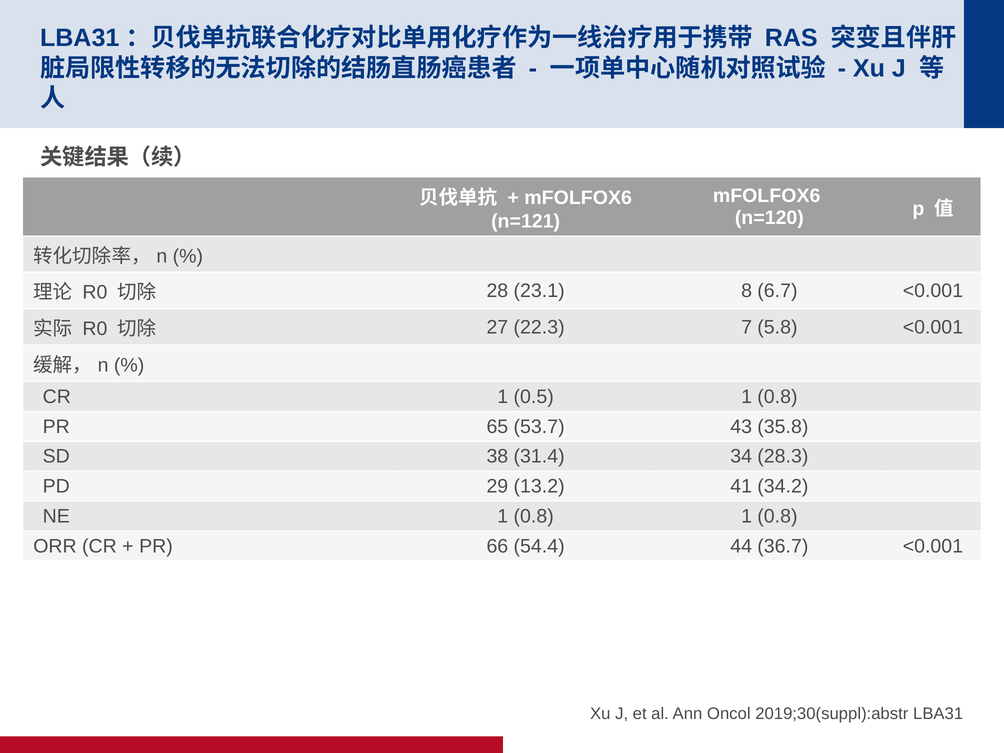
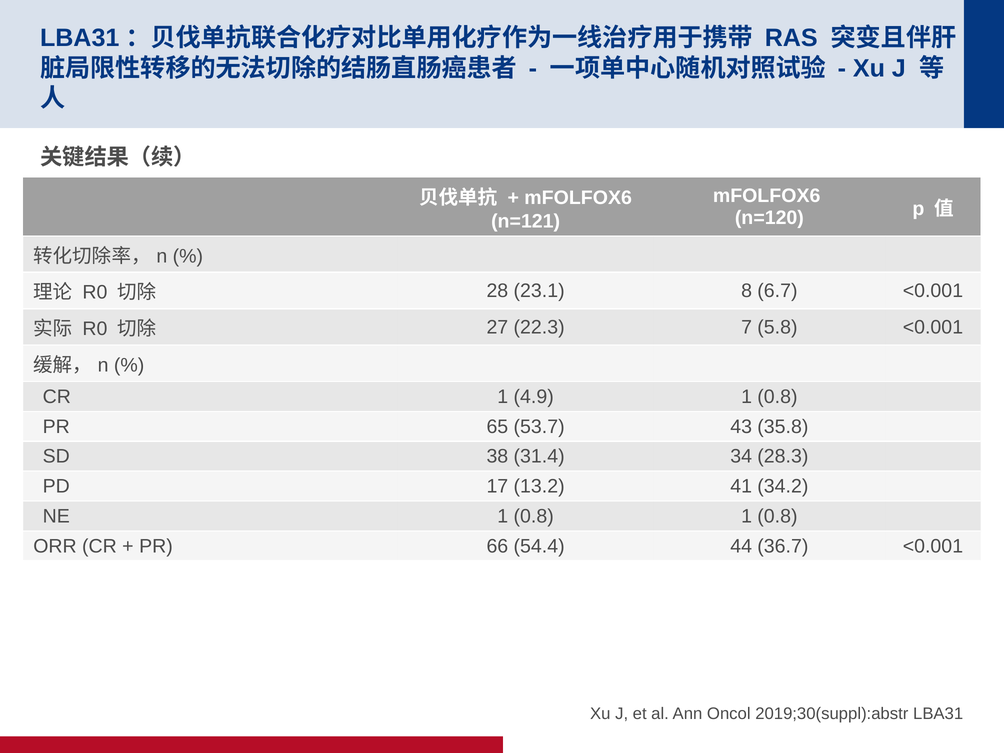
0.5: 0.5 -> 4.9 (534, 397)
29: 29 -> 17 (497, 486)
